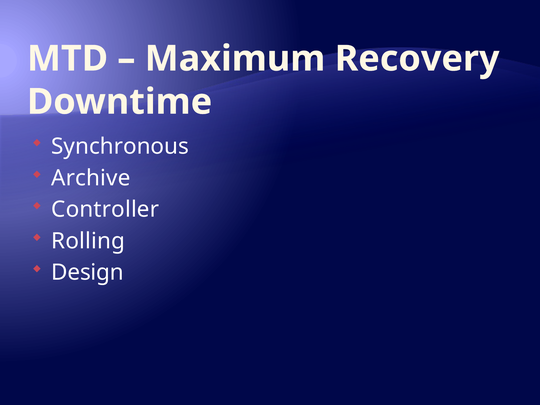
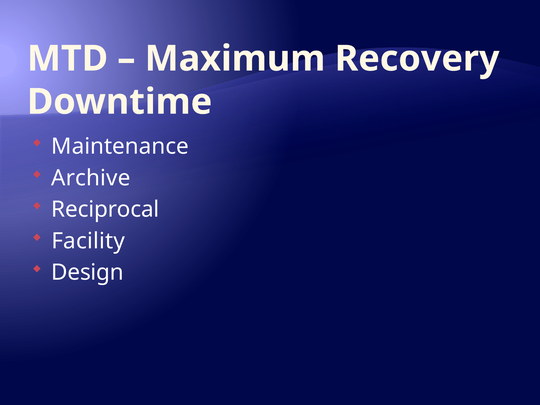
Synchronous: Synchronous -> Maintenance (120, 146)
Controller: Controller -> Reciprocal (105, 209)
Rolling: Rolling -> Facility (88, 241)
